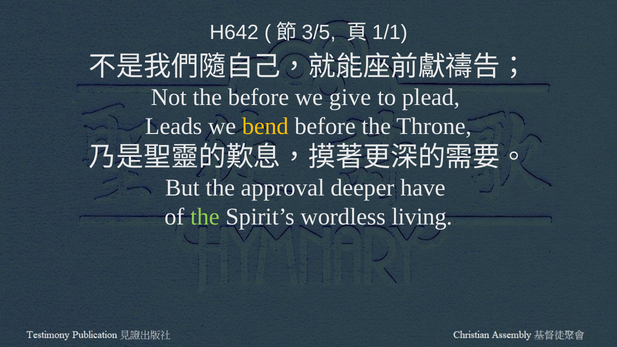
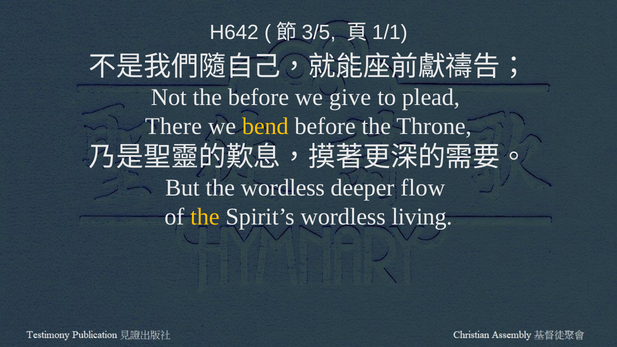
Leads: Leads -> There (173, 126)
the approval: approval -> wordless (283, 188)
have: have -> flow (423, 188)
the colour: light green -> yellow (205, 217)
